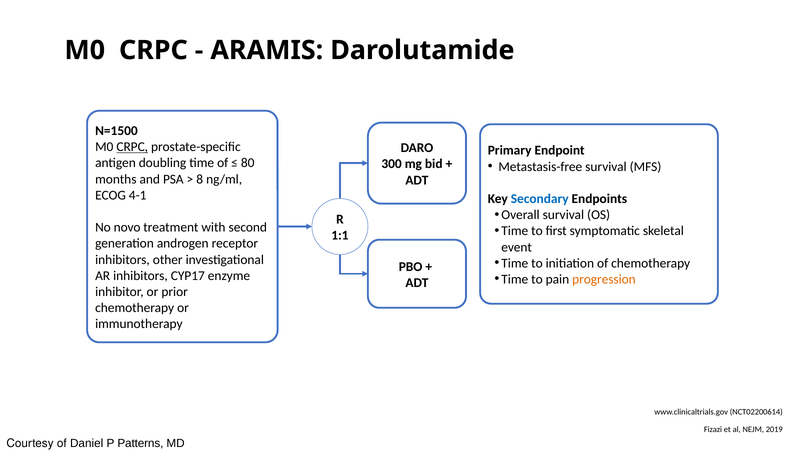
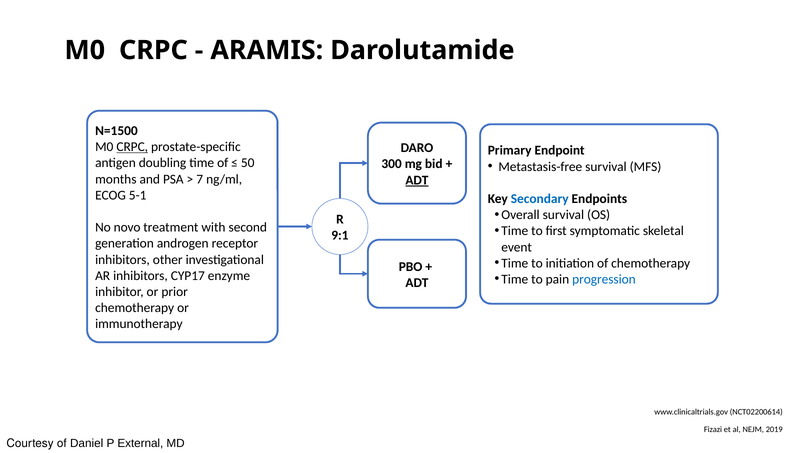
80: 80 -> 50 (248, 163)
8: 8 -> 7 (200, 179)
ADT underline: none -> present (417, 180)
4-1: 4-1 -> 5-1 (138, 195)
1:1: 1:1 -> 9:1 (340, 235)
progression colour: orange -> blue (604, 279)
Patterns: Patterns -> External (140, 443)
